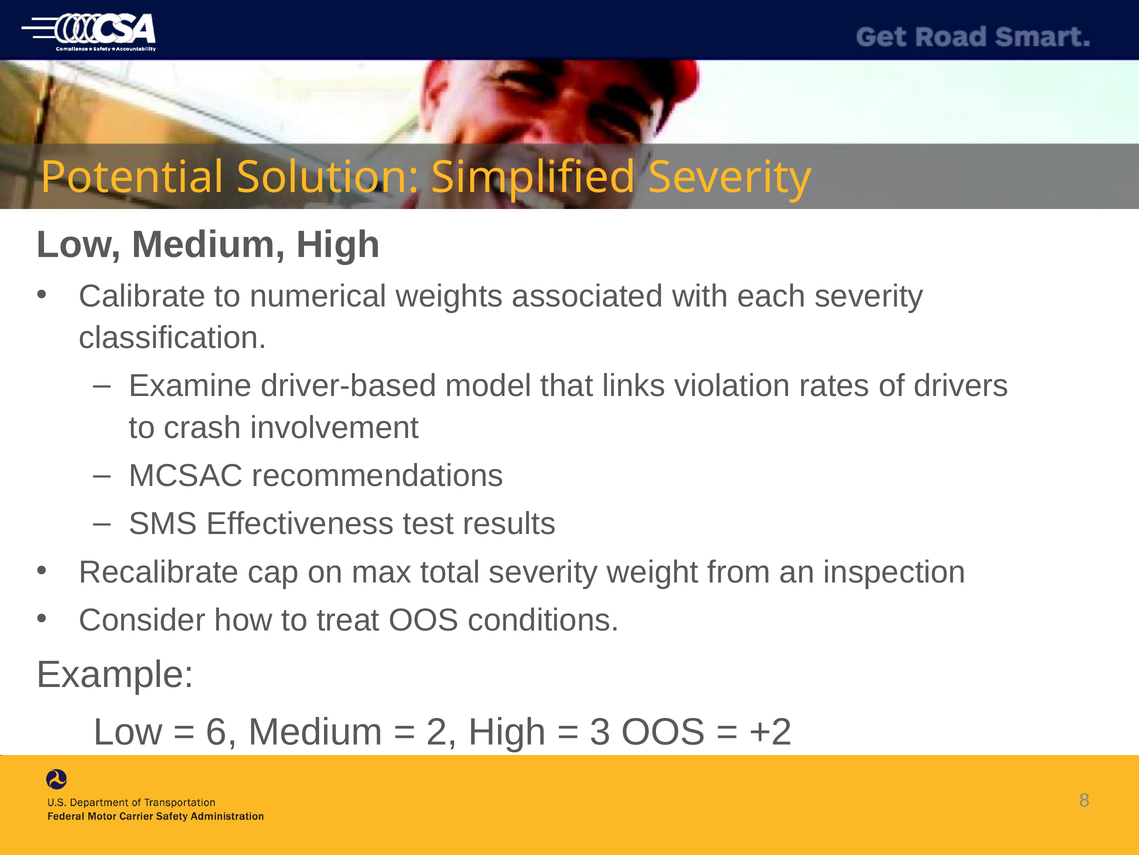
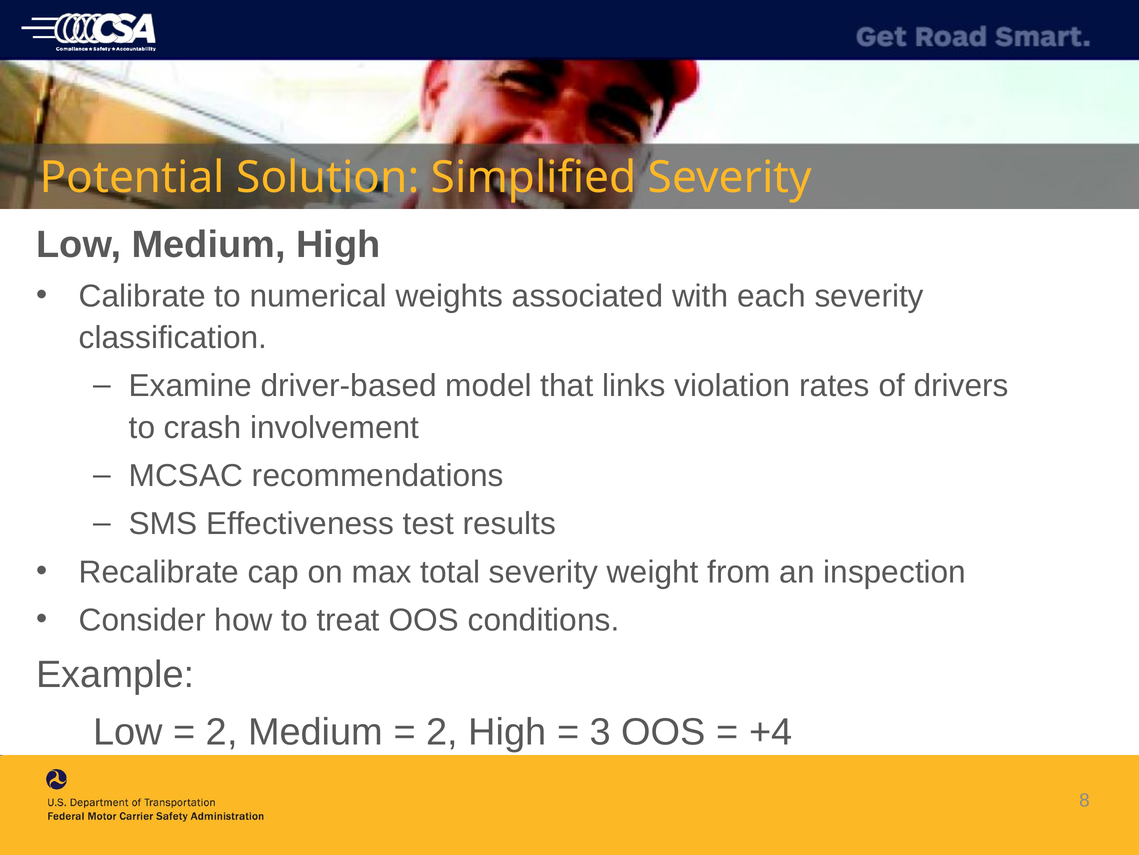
6: 6 -> 2 (222, 732)
+2: +2 -> +4 (771, 732)
